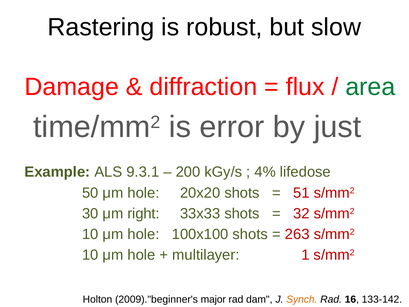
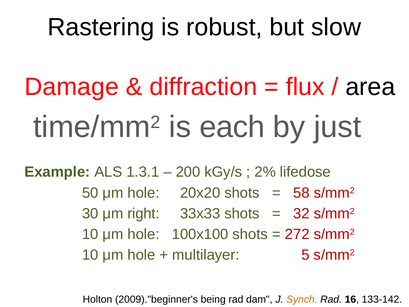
area colour: green -> black (370, 87)
error: error -> each (232, 127)
9.3.1: 9.3.1 -> 1.3.1 (143, 172)
4%: 4% -> 2% (265, 172)
51: 51 -> 58 (301, 193)
263: 263 -> 272 (297, 234)
1: 1 -> 5 (305, 255)
major: major -> being (213, 299)
